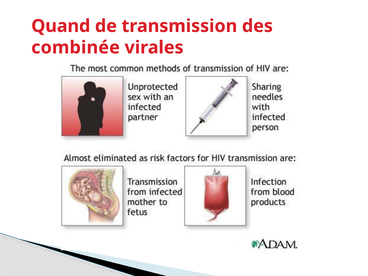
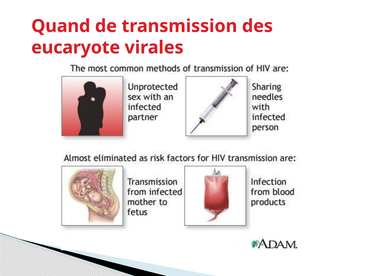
combinée: combinée -> eucaryote (76, 48)
